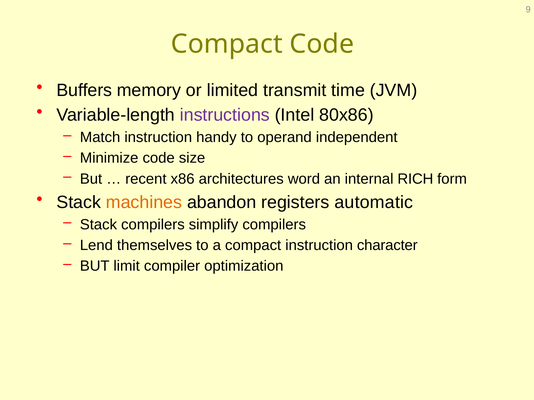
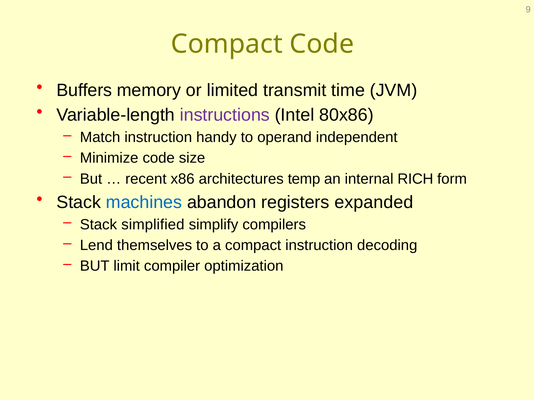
word: word -> temp (304, 179)
machines colour: orange -> blue (144, 202)
automatic: automatic -> expanded (374, 202)
Stack compilers: compilers -> simplified (153, 225)
character: character -> decoding (387, 245)
